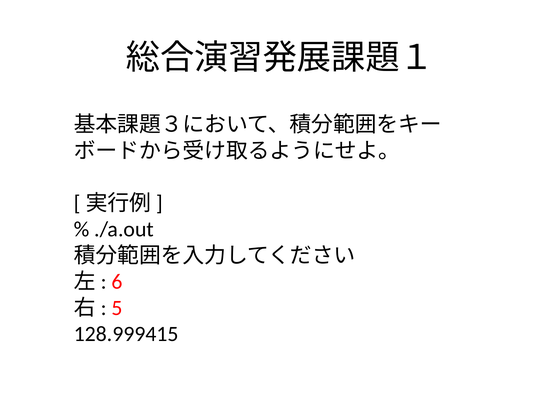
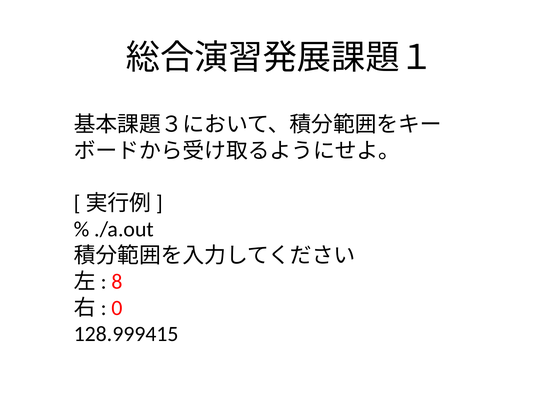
6: 6 -> 8 (117, 282)
5: 5 -> 0 (117, 308)
